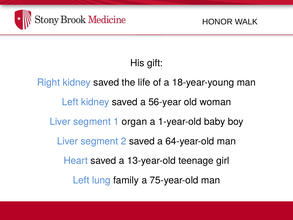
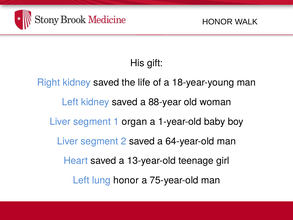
56-year: 56-year -> 88-year (165, 102)
lung family: family -> honor (126, 180)
